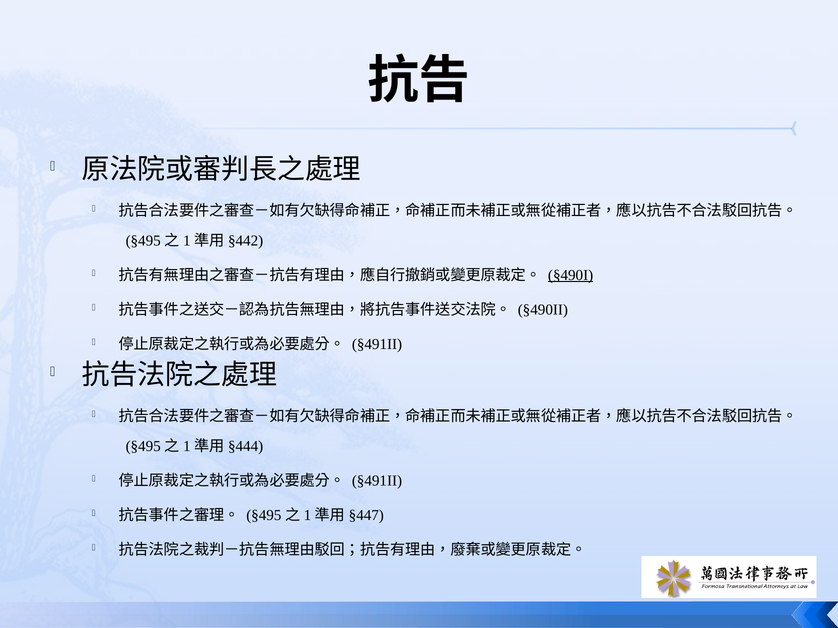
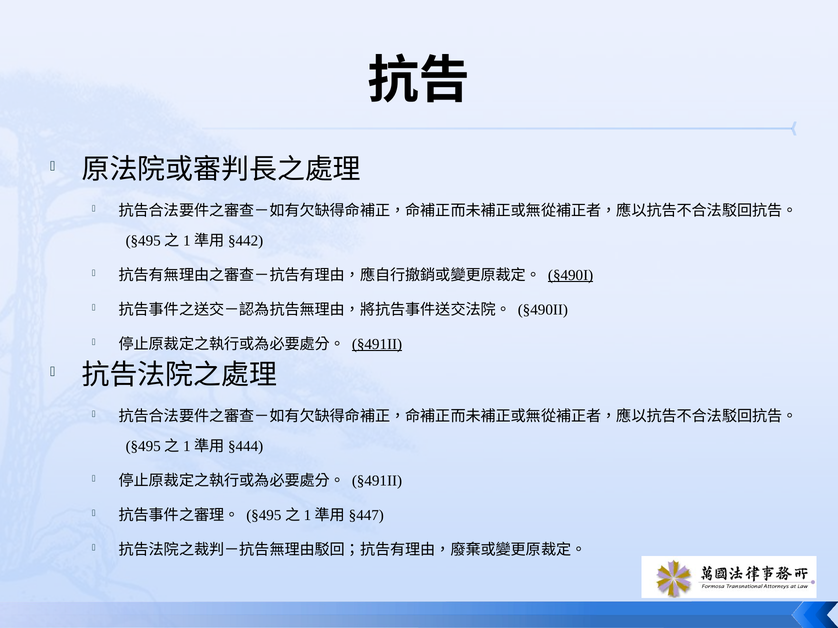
§491II underline: none -> present (377, 344)
